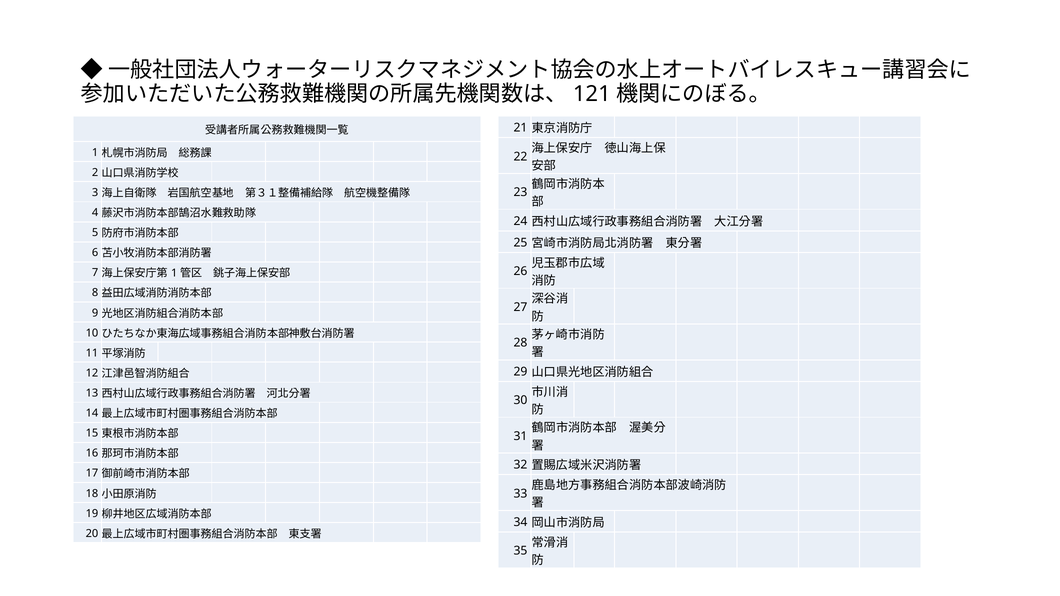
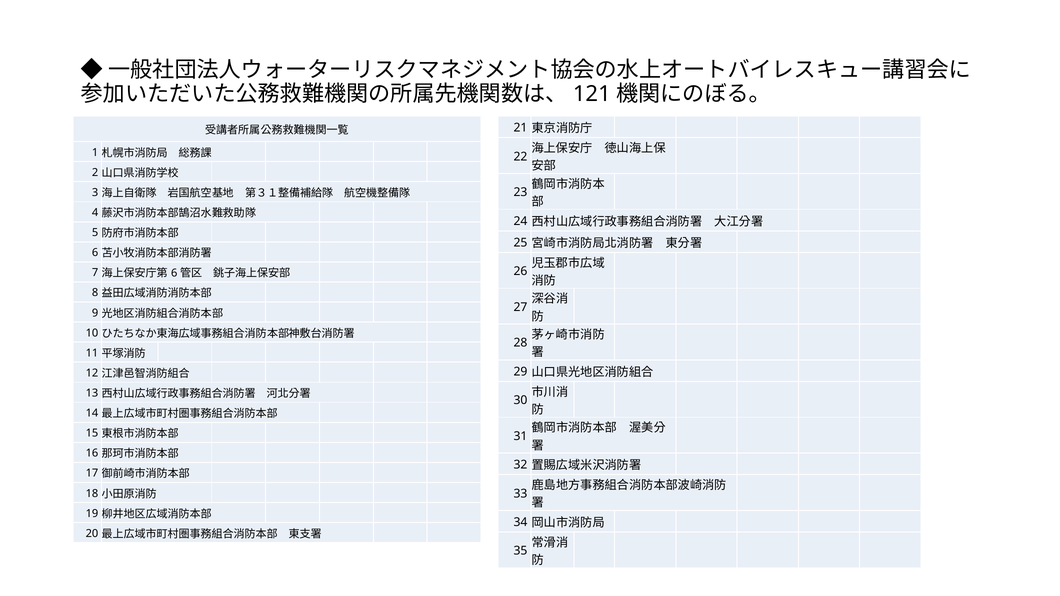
1: 1 -> 6 (174, 273)
